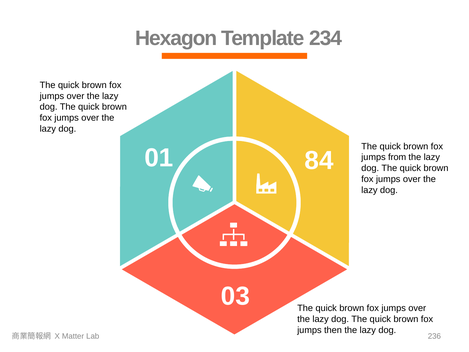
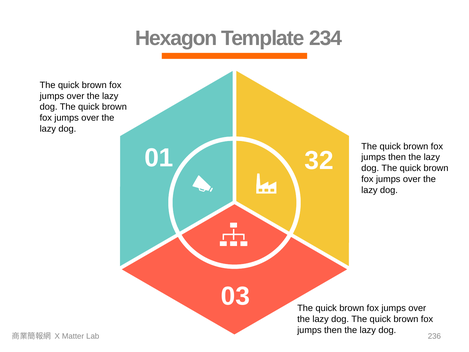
84: 84 -> 32 (319, 160)
from: from -> then (397, 157)
